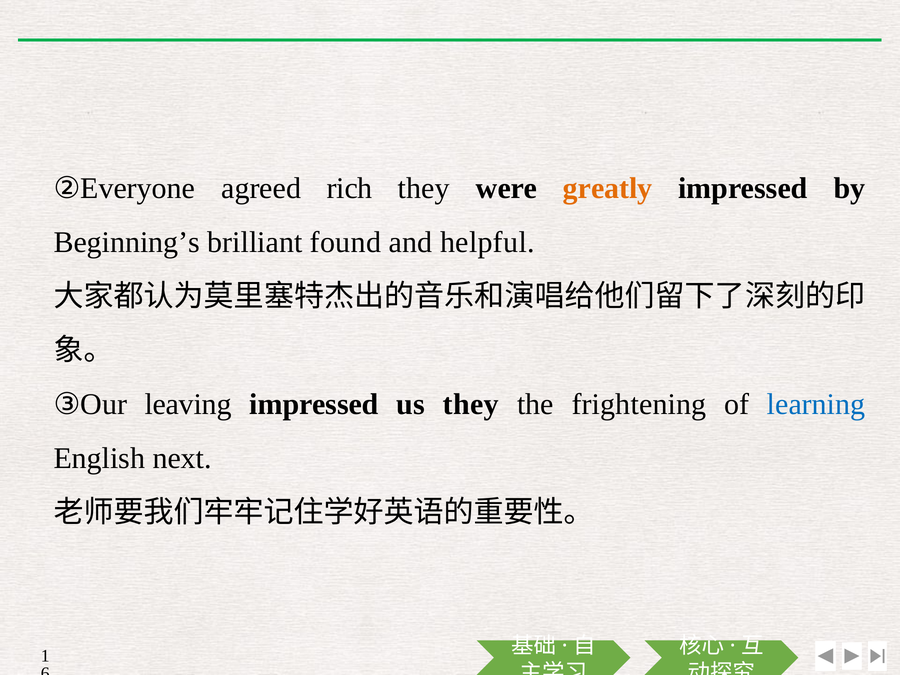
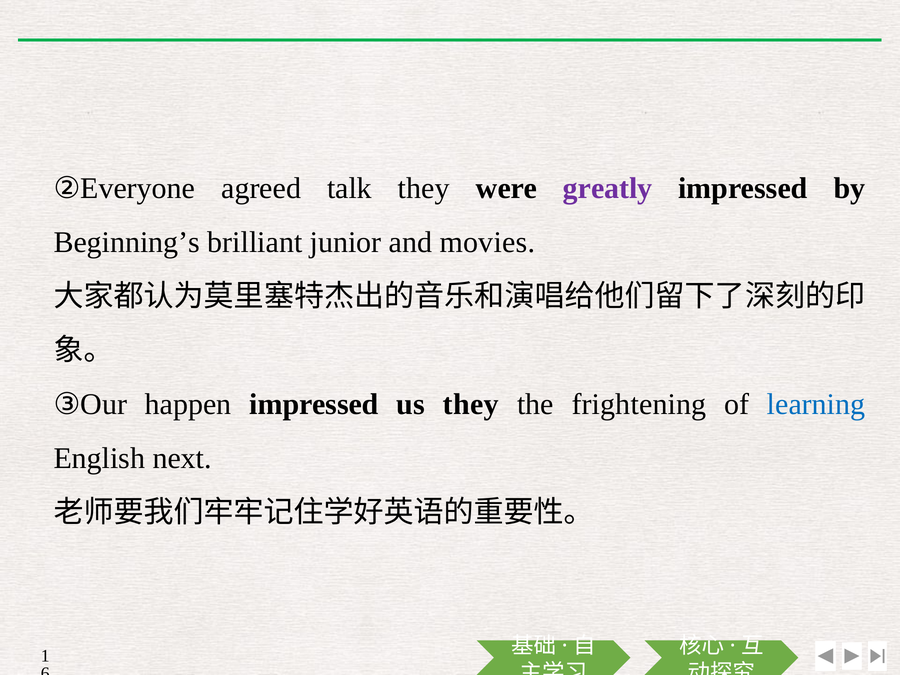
rich: rich -> talk (350, 189)
greatly colour: orange -> purple (608, 189)
found: found -> junior (346, 243)
helpful: helpful -> movies (487, 243)
leaving: leaving -> happen (188, 405)
